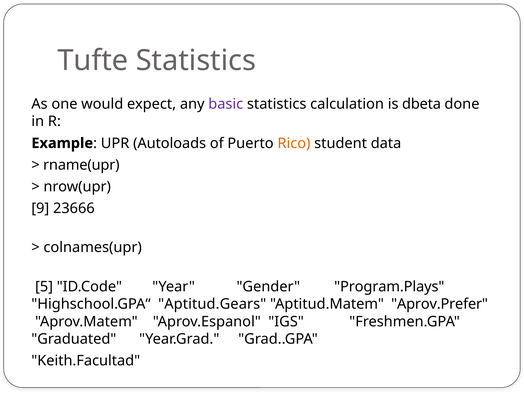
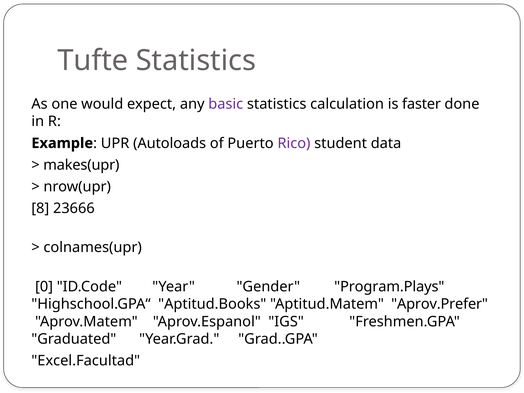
dbeta: dbeta -> faster (422, 104)
Rico colour: orange -> purple (294, 143)
rname(upr: rname(upr -> makes(upr (81, 165)
9: 9 -> 8 (40, 208)
5: 5 -> 0 (44, 287)
Aptitud.Gears: Aptitud.Gears -> Aptitud.Books (212, 304)
Keith.Facultad: Keith.Facultad -> Excel.Facultad (86, 361)
